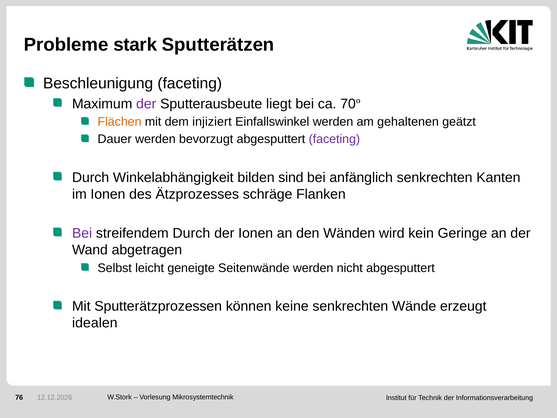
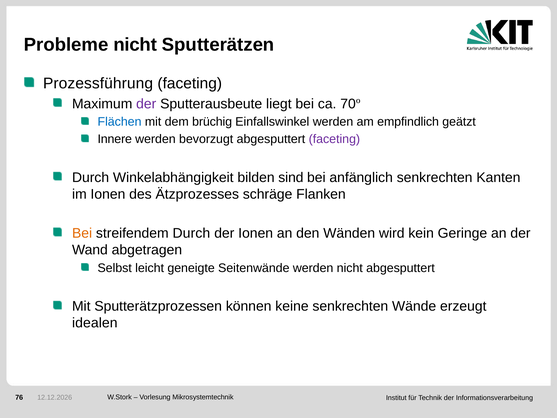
Probleme stark: stark -> nicht (135, 45)
Beschleunigung: Beschleunigung -> Prozessführung (98, 83)
Flächen colour: orange -> blue (120, 122)
injiziert: injiziert -> brüchig (212, 122)
gehaltenen: gehaltenen -> empfindlich (408, 122)
Dauer: Dauer -> Innere (115, 139)
Bei colour: purple -> orange (82, 233)
